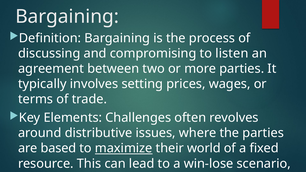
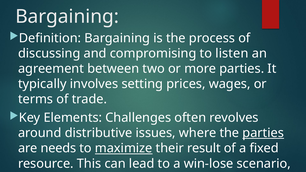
parties underline: none -> present (263, 133)
based: based -> needs (58, 148)
world: world -> result (204, 148)
